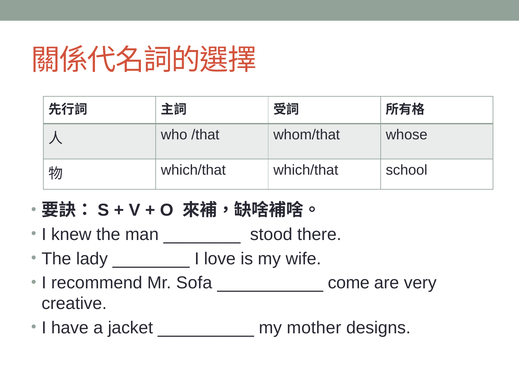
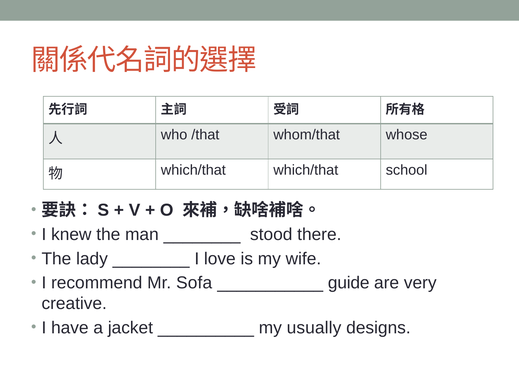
come: come -> guide (349, 283)
mother: mother -> usually (314, 328)
